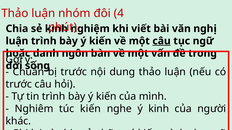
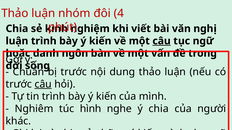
câu underline: none -> present (43, 84)
túc kiến: kiến -> hình (91, 109)
ý kinh: kinh -> chia (159, 109)
